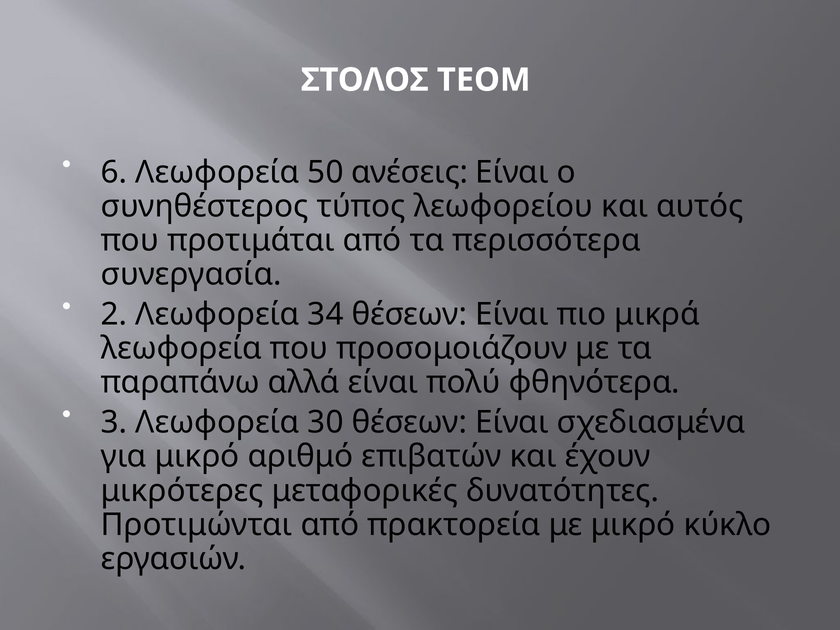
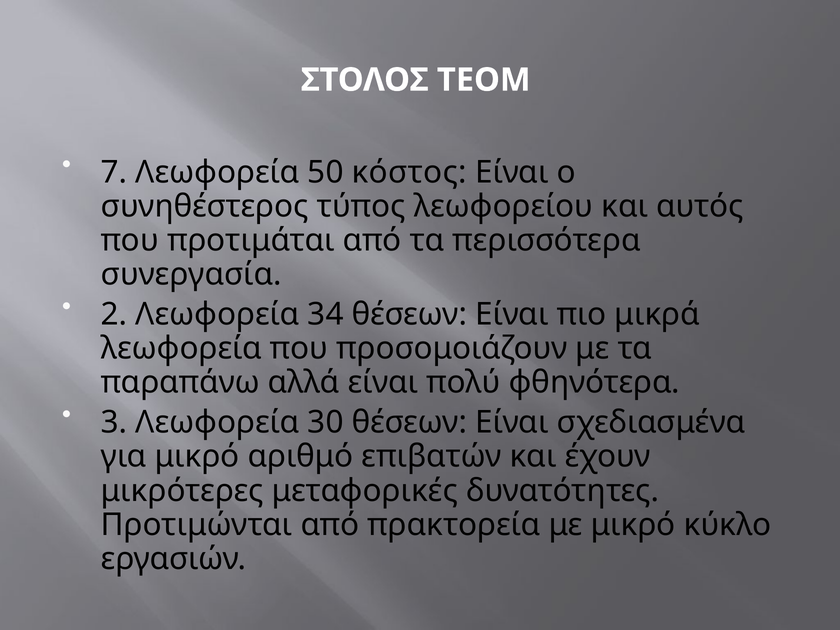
6: 6 -> 7 (114, 172)
ανέσεις: ανέσεις -> κόστος (409, 172)
